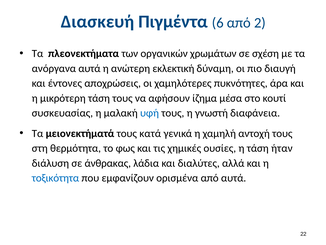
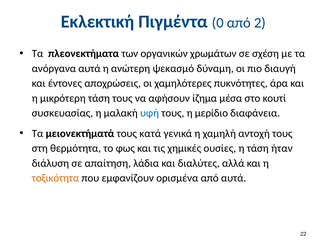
Διασκευή: Διασκευή -> Εκλεκτική (98, 22)
6: 6 -> 0 (218, 23)
εκλεκτική: εκλεκτική -> ψεκασμό (173, 68)
γνωστή: γνωστή -> μερίδιο (211, 113)
άνθρακας: άνθρακας -> απαίτηση (108, 163)
τοξικότητα colour: blue -> orange (55, 178)
